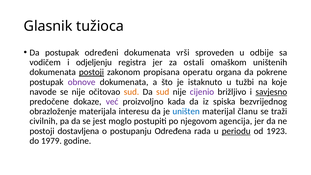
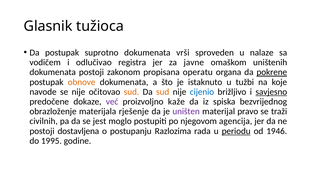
određeni: određeni -> suprotno (102, 53)
odbije: odbije -> nalaze (262, 53)
odjeljenju: odjeljenju -> odlučivao (94, 62)
ostali: ostali -> javne (194, 62)
postoji underline: present -> none (91, 72)
pokrene underline: none -> present (272, 72)
obnove colour: purple -> orange (82, 82)
cijenio colour: purple -> blue (202, 92)
kada: kada -> kaže (176, 102)
interesu: interesu -> rješenje (134, 111)
uništen colour: blue -> purple (186, 111)
članu: članu -> pravo (248, 111)
Određena: Određena -> Razlozima (173, 131)
1923: 1923 -> 1946 (277, 131)
1979: 1979 -> 1995 (51, 141)
